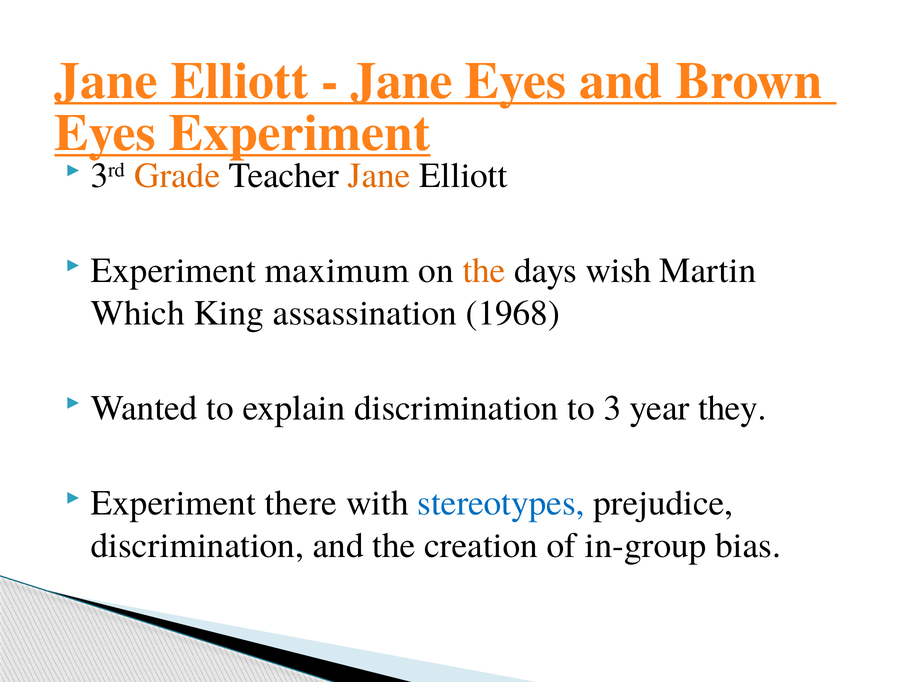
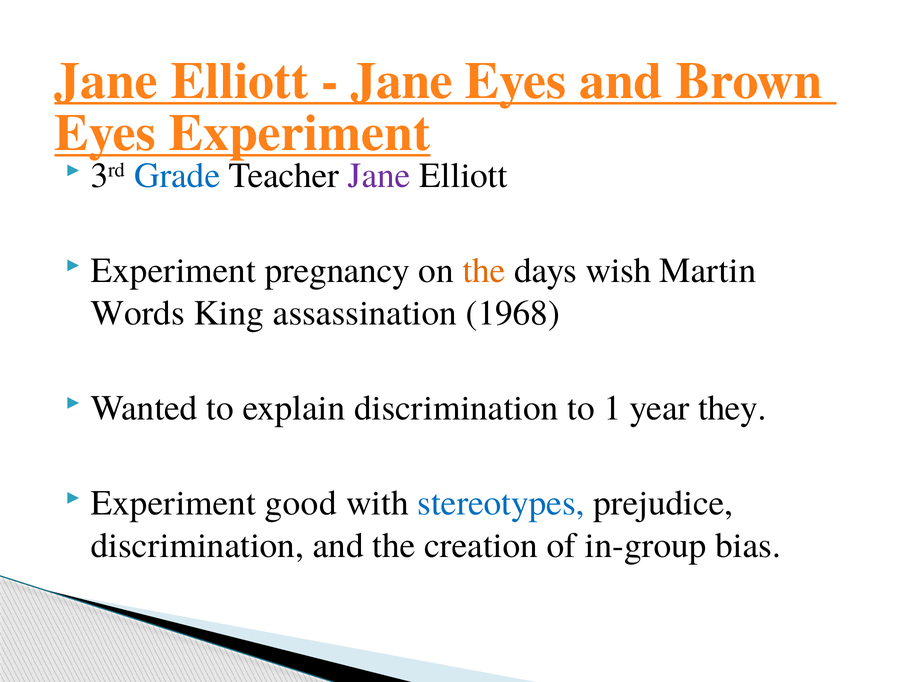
Grade colour: orange -> blue (177, 175)
Jane colour: orange -> purple (379, 175)
maximum: maximum -> pregnancy (337, 270)
Which: Which -> Words (138, 313)
3: 3 -> 1 (612, 408)
there: there -> good (301, 503)
